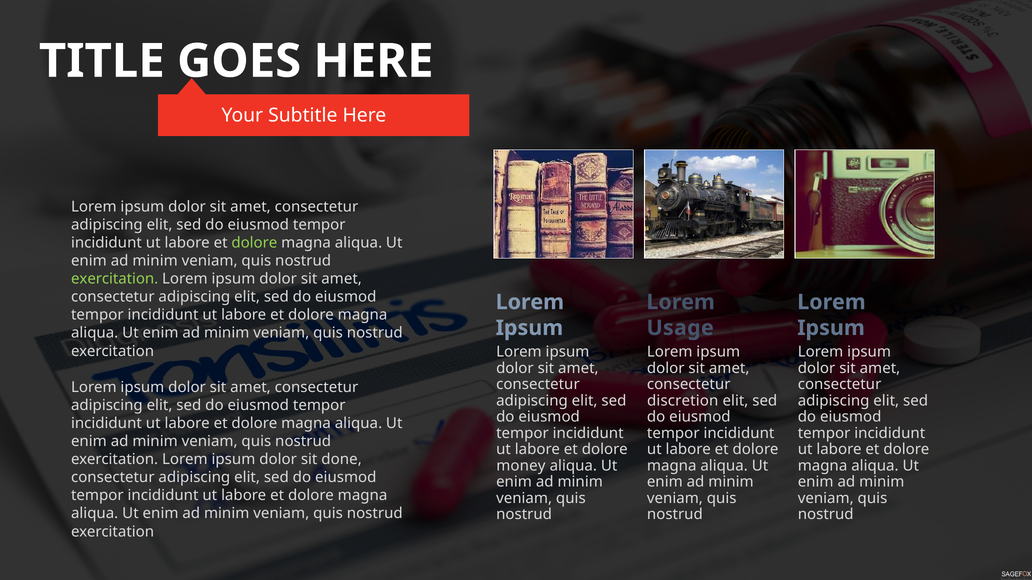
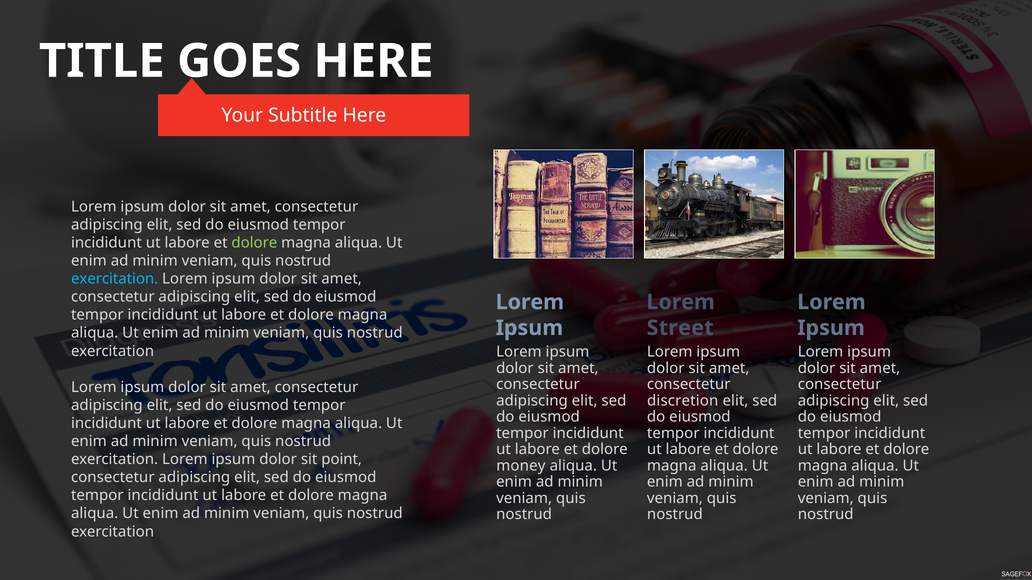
exercitation colour: light green -> light blue (115, 279)
Usage: Usage -> Street (680, 328)
done: done -> point (342, 460)
